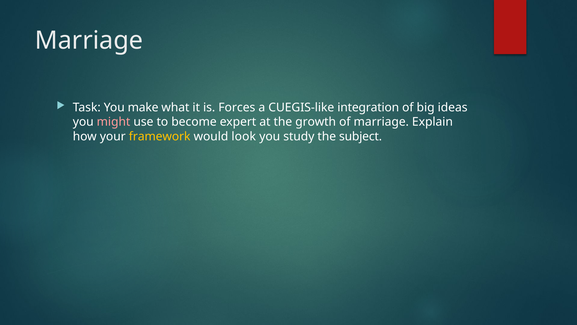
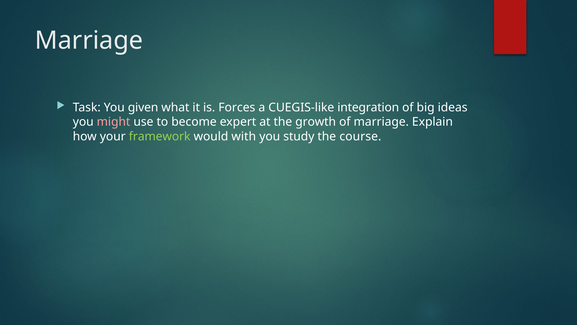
make: make -> given (143, 107)
framework colour: yellow -> light green (160, 136)
look: look -> with (244, 136)
subject: subject -> course (360, 136)
